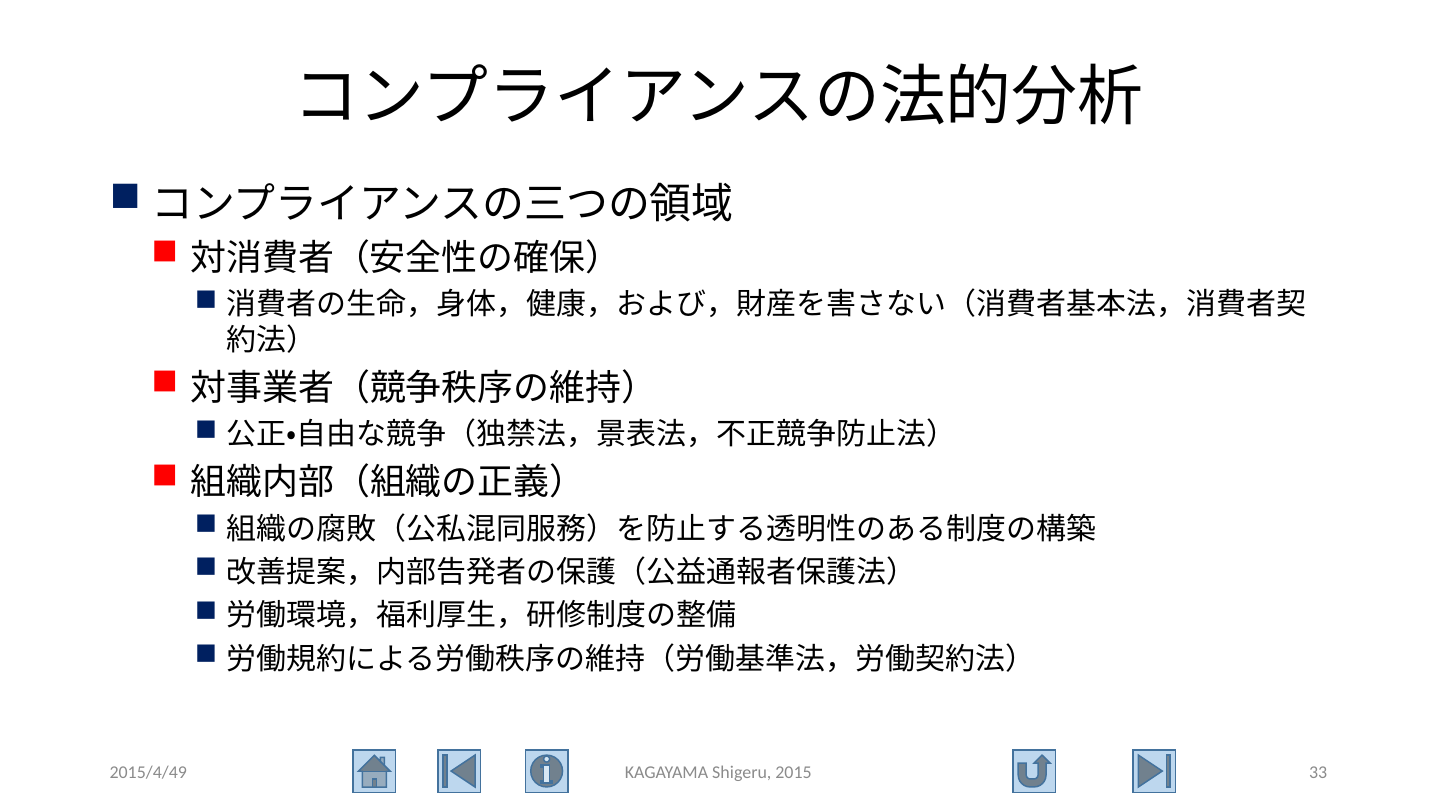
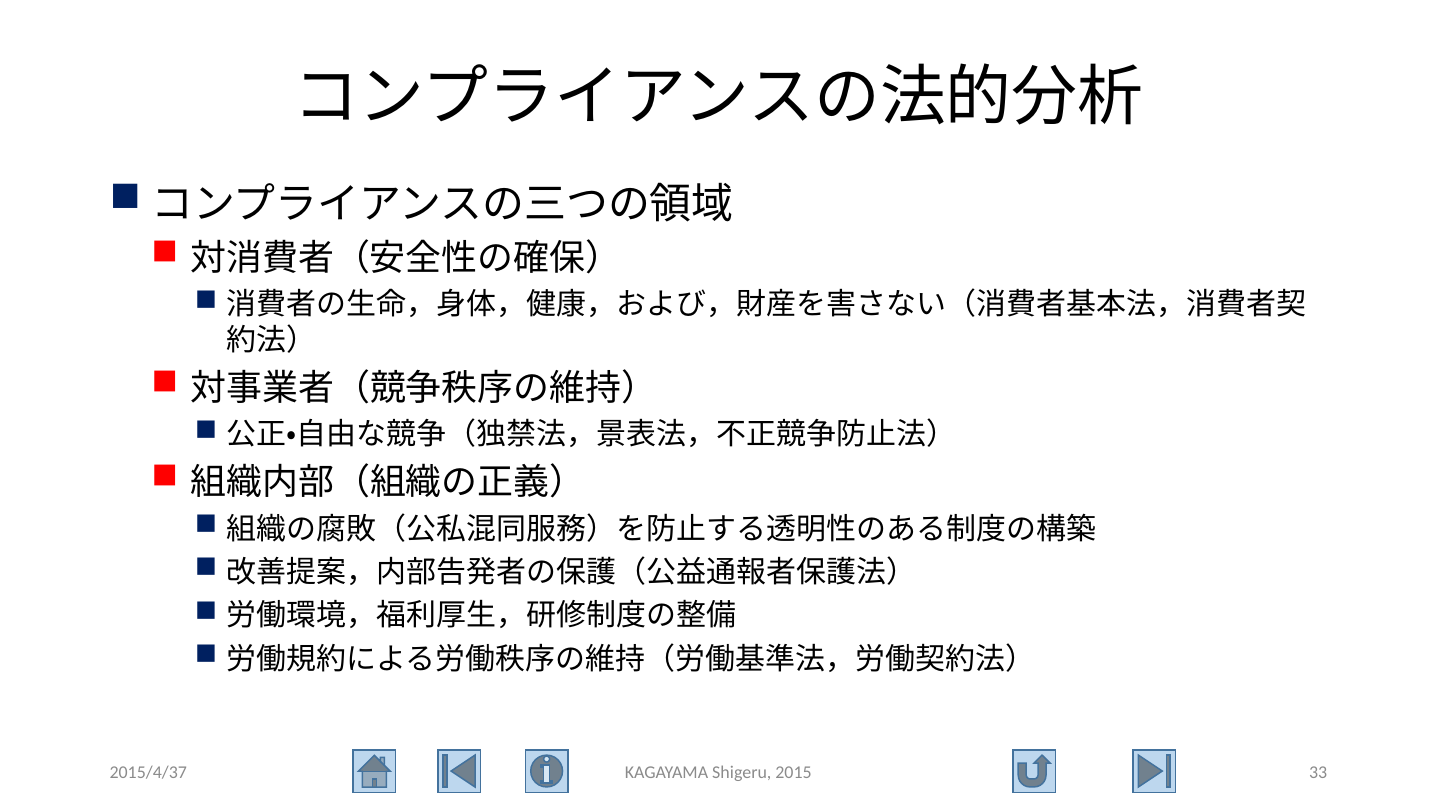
2015/4/49: 2015/4/49 -> 2015/4/37 (148, 772)
